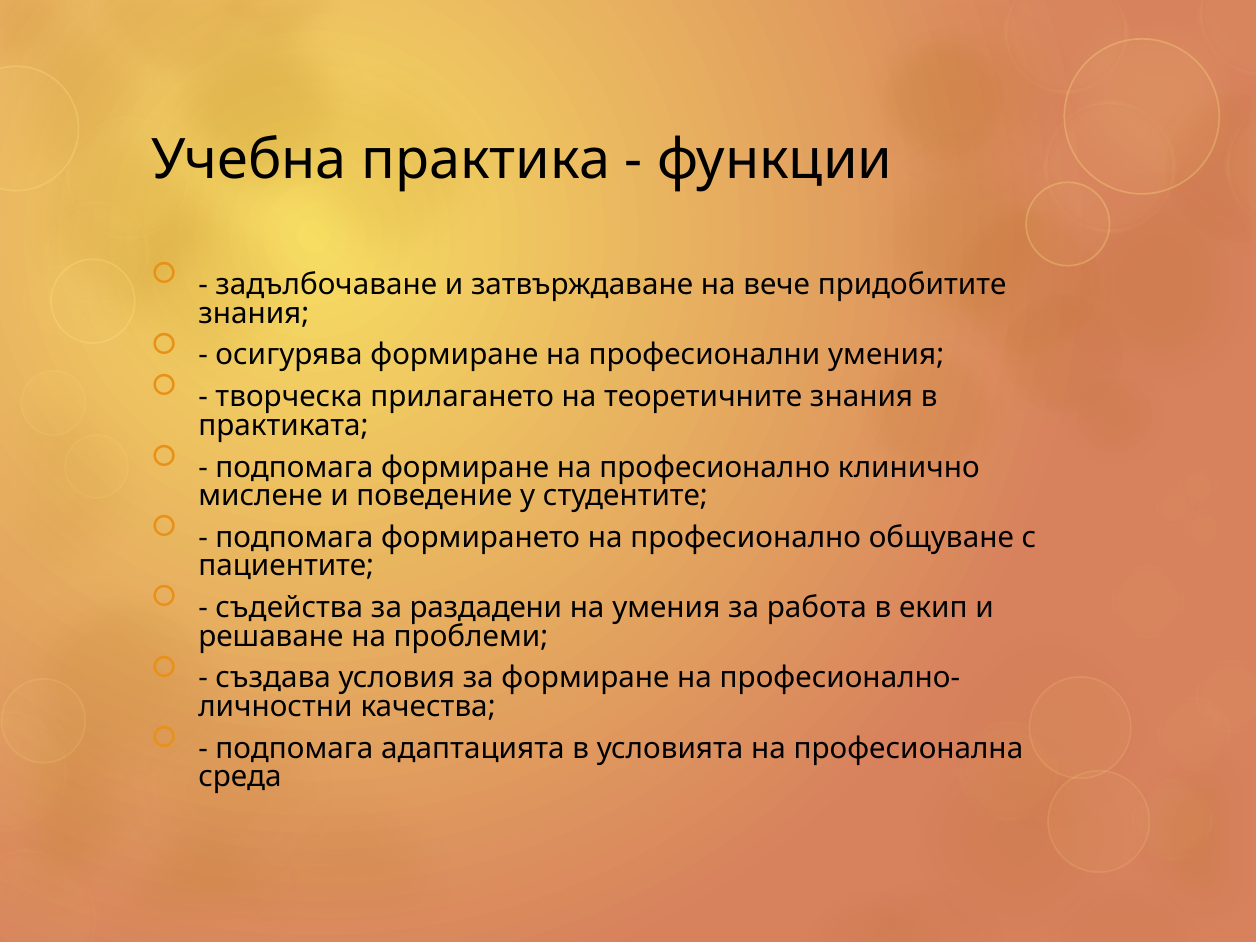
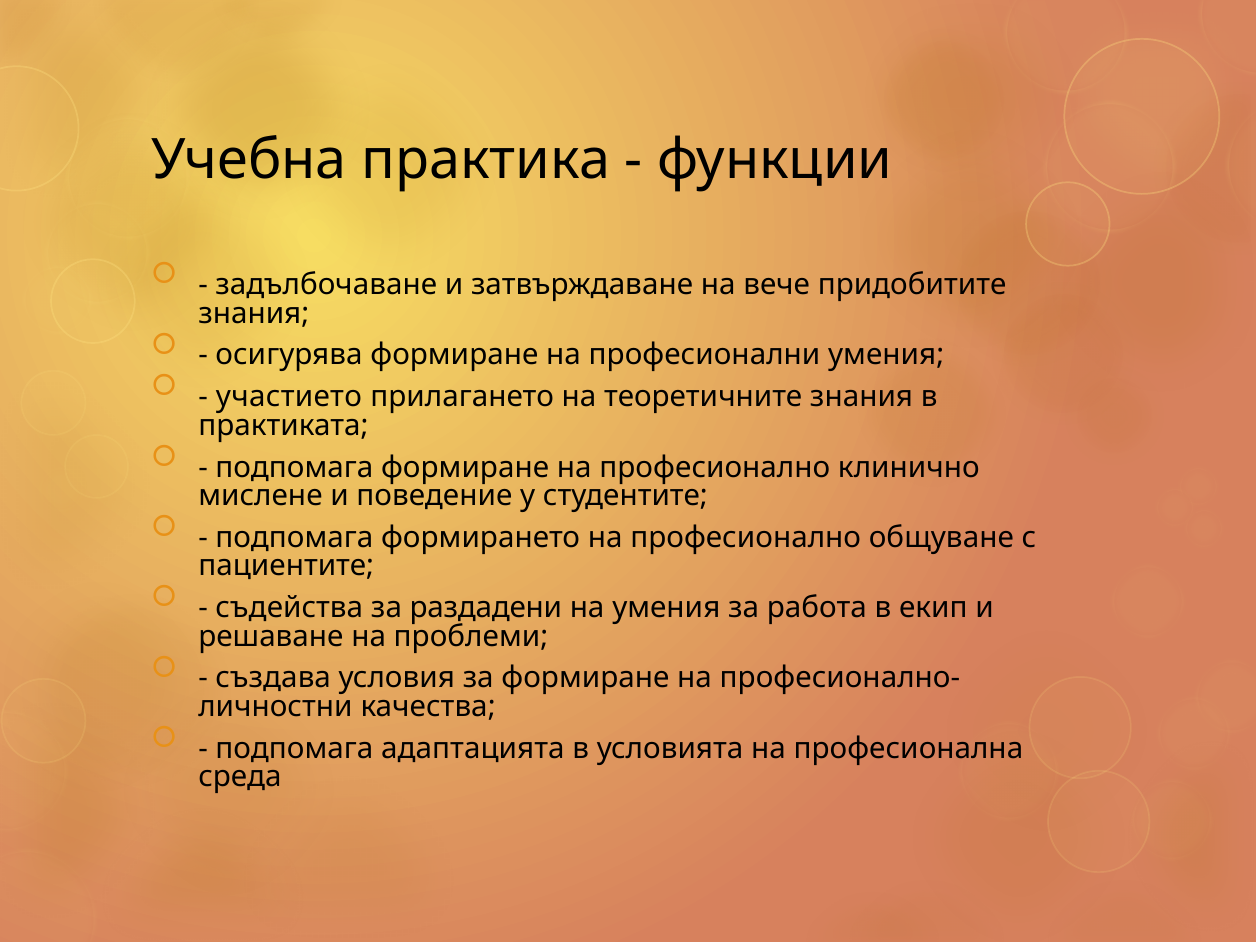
творческа: творческа -> участието (289, 397)
